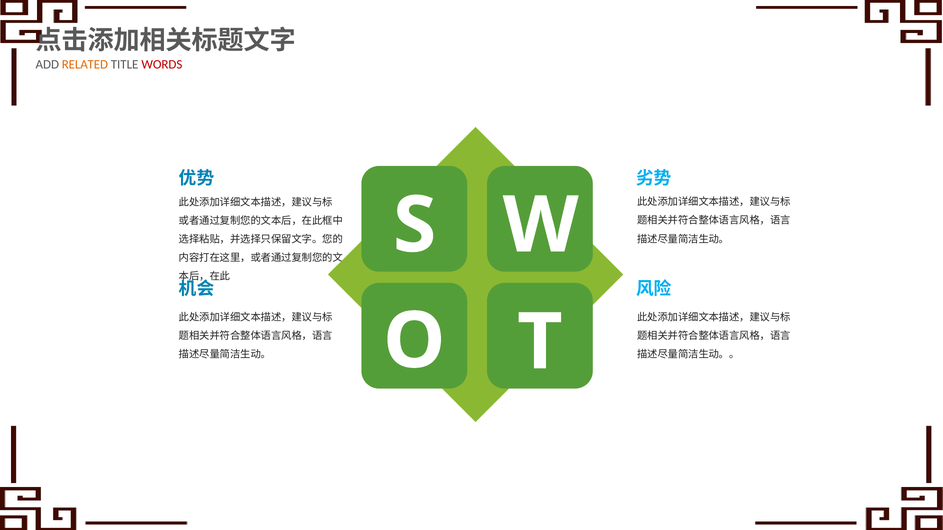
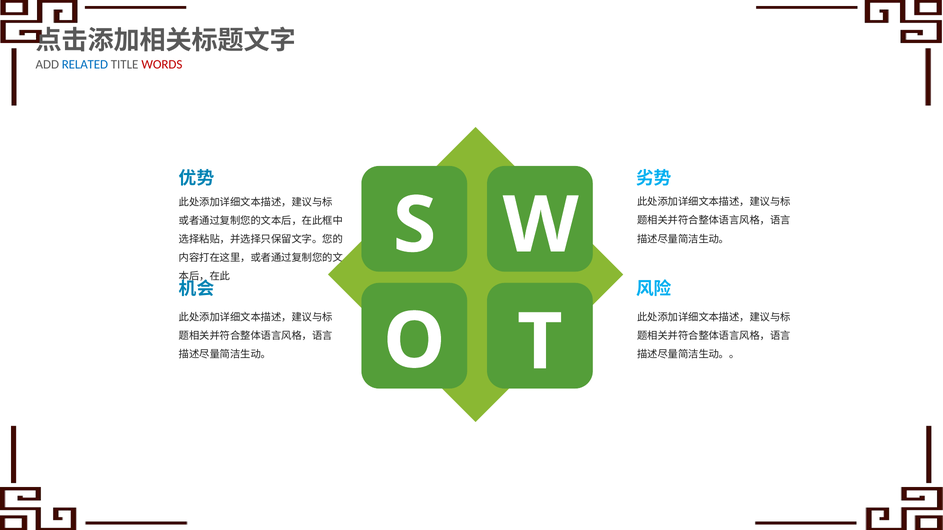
RELATED colour: orange -> blue (85, 65)
